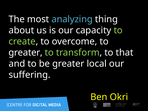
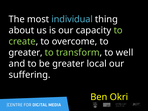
analyzing: analyzing -> individual (72, 19)
that: that -> well (125, 53)
